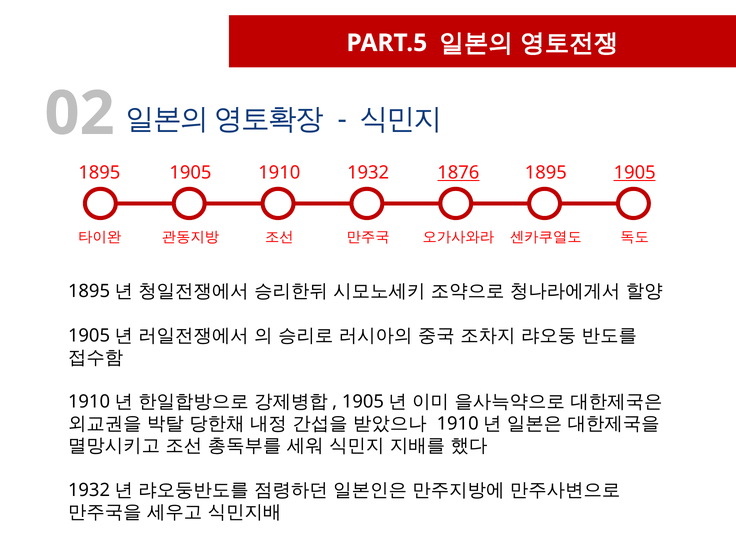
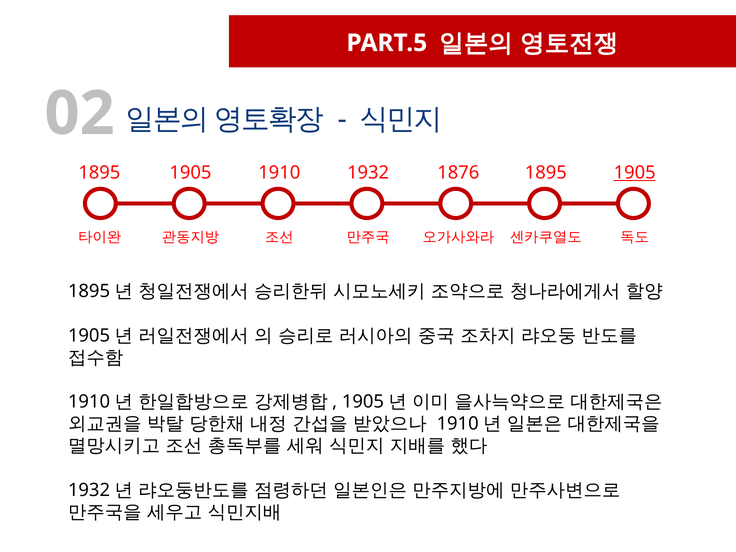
1876 underline: present -> none (458, 173)
